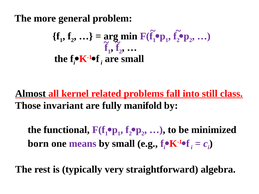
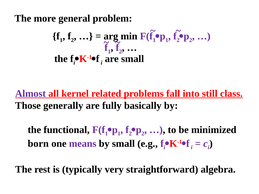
Almost colour: black -> purple (30, 94)
invariant: invariant -> generally (63, 106)
manifold: manifold -> basically (143, 106)
